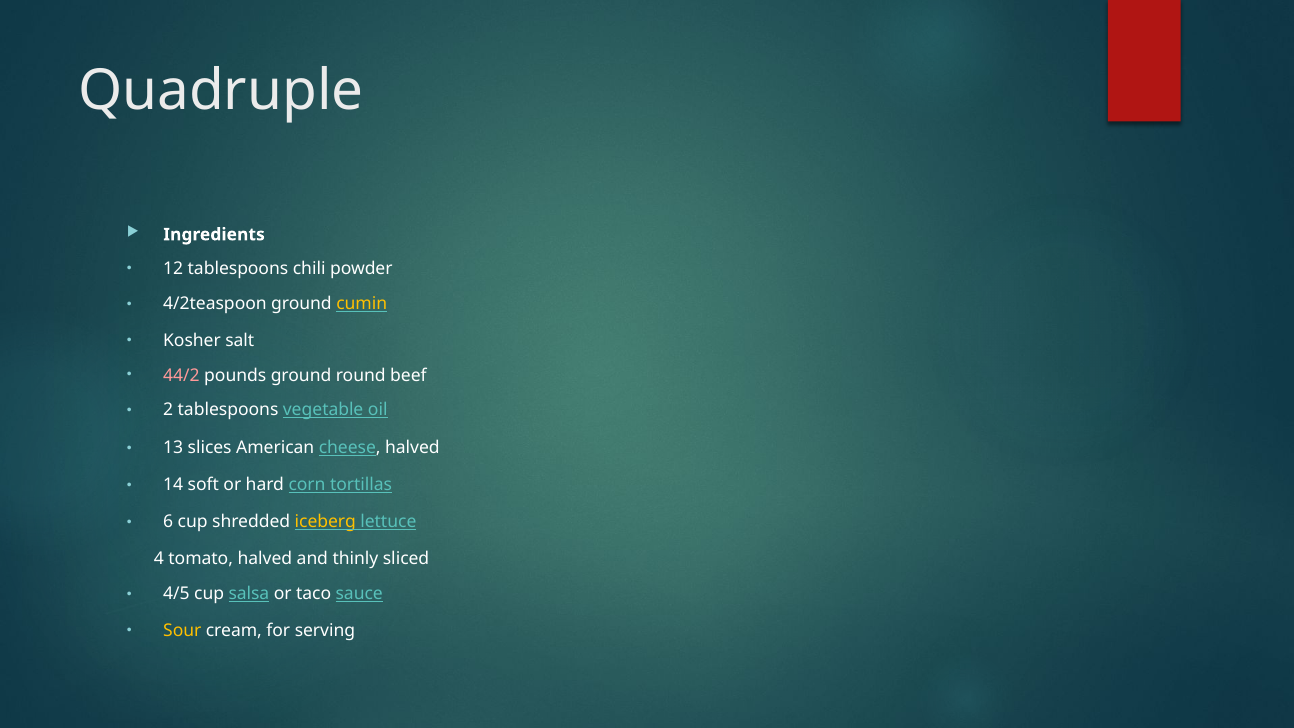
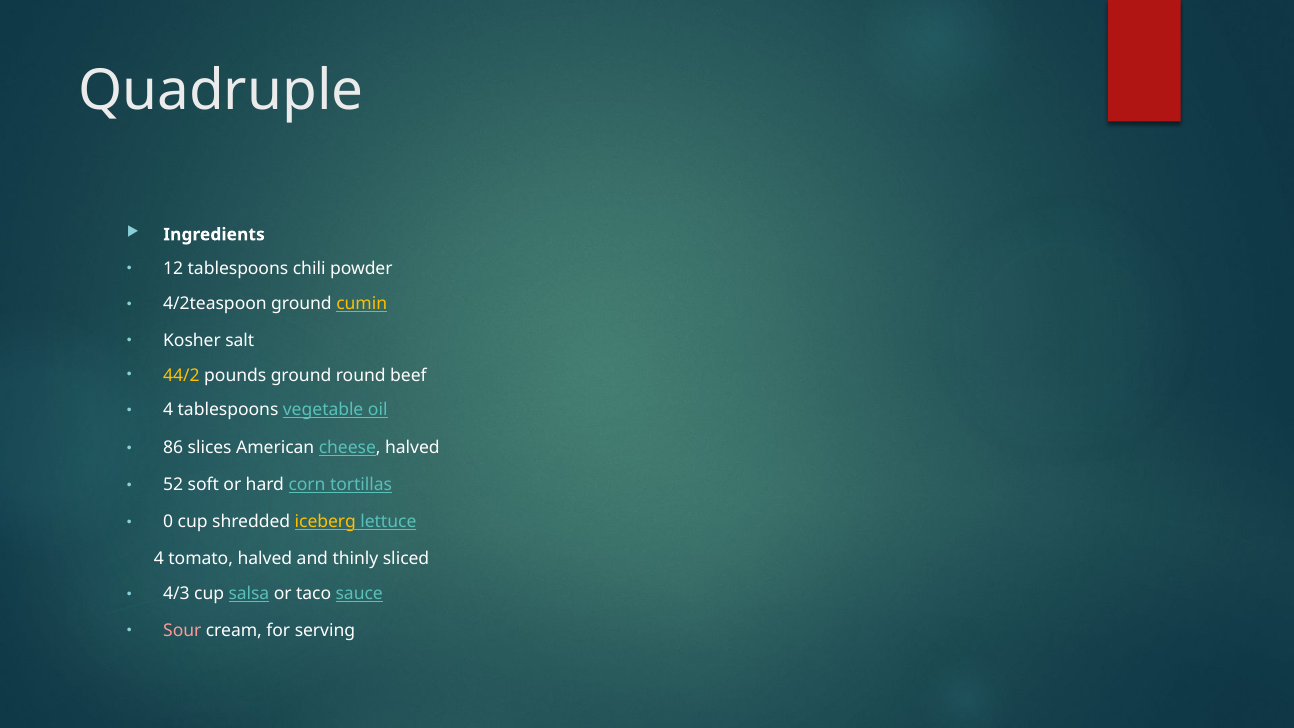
44/2 colour: pink -> yellow (181, 375)
2: 2 -> 4 (168, 410)
13: 13 -> 86 (173, 447)
14: 14 -> 52 (173, 484)
6: 6 -> 0 (168, 522)
4/5: 4/5 -> 4/3 (176, 593)
Sour colour: yellow -> pink (182, 631)
